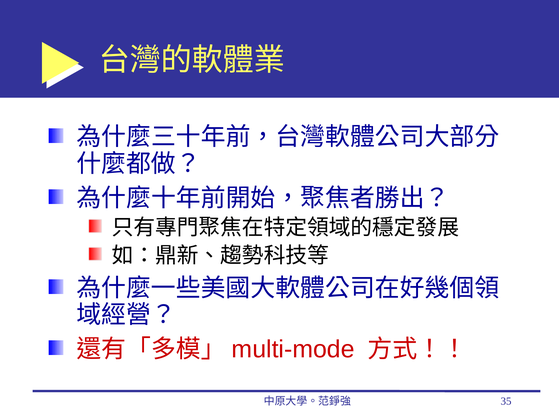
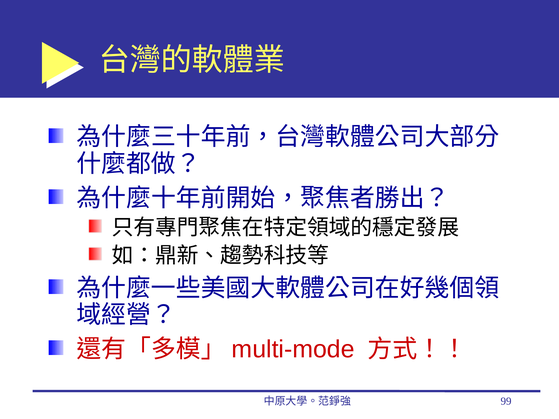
35: 35 -> 99 (506, 401)
